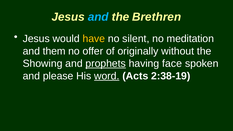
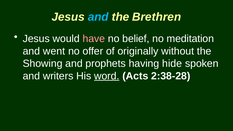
have colour: yellow -> pink (94, 39)
silent: silent -> belief (136, 39)
them: them -> went (54, 51)
prophets underline: present -> none (106, 64)
face: face -> hide (172, 64)
please: please -> writers (58, 76)
2:38-19: 2:38-19 -> 2:38-28 (171, 76)
